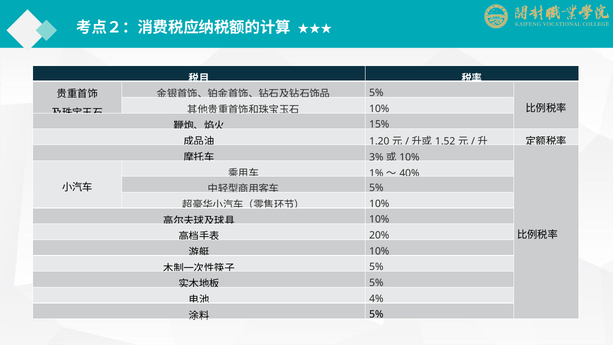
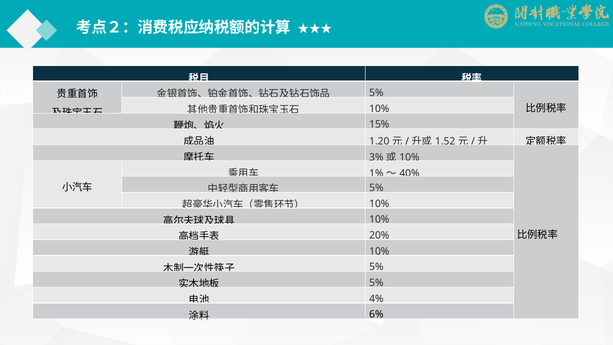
5%: 5% -> 6% (376, 314)
